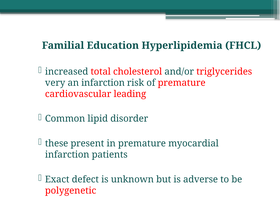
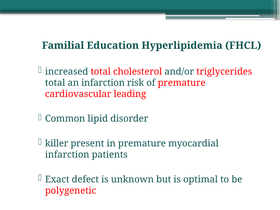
very: very -> total (55, 83)
these: these -> killer (57, 143)
adverse: adverse -> optimal (201, 179)
